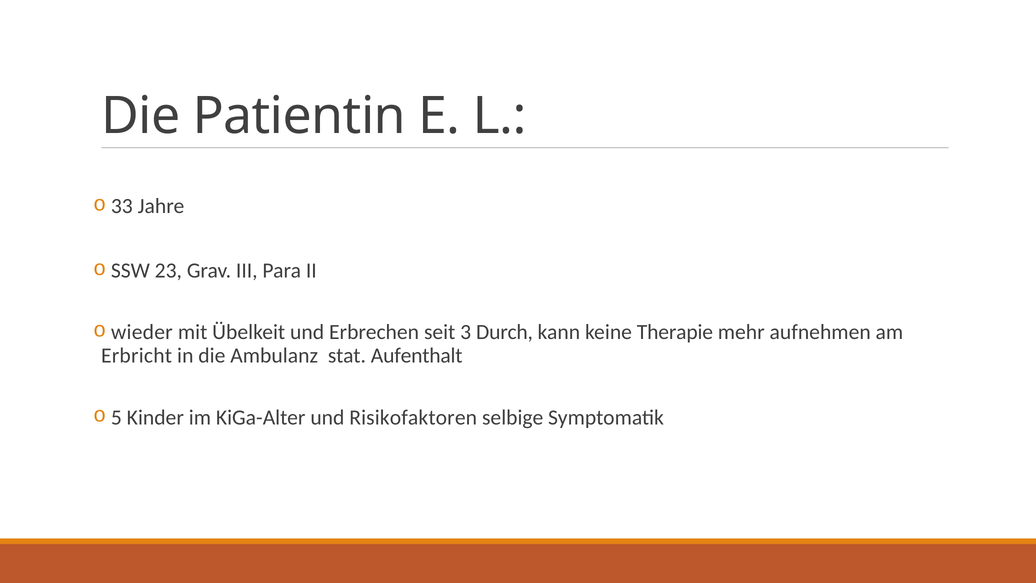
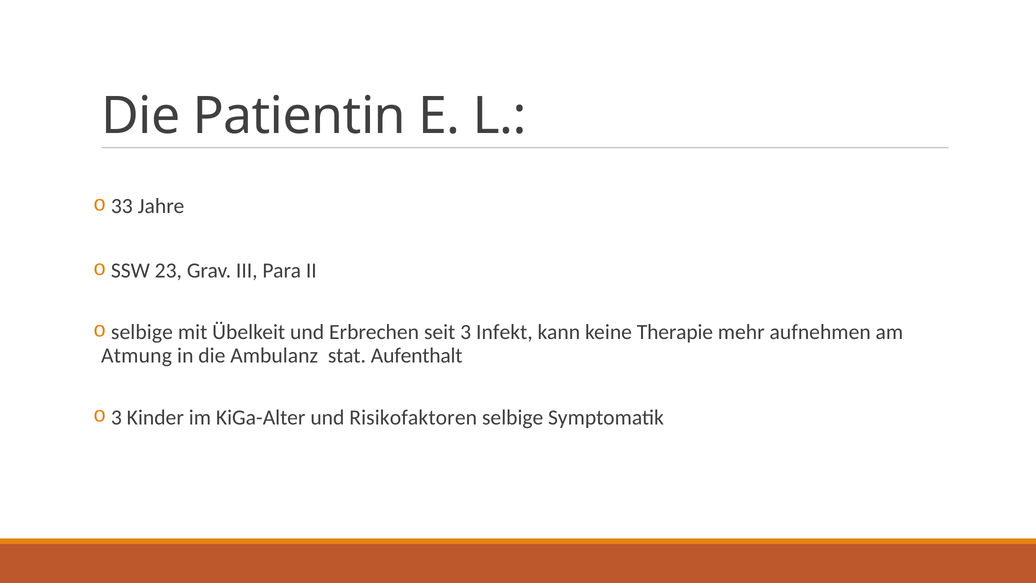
wieder: wieder -> selbige (142, 332)
Durch: Durch -> Infekt (504, 332)
Erbricht: Erbricht -> Atmung (137, 356)
5: 5 -> 3 (116, 417)
